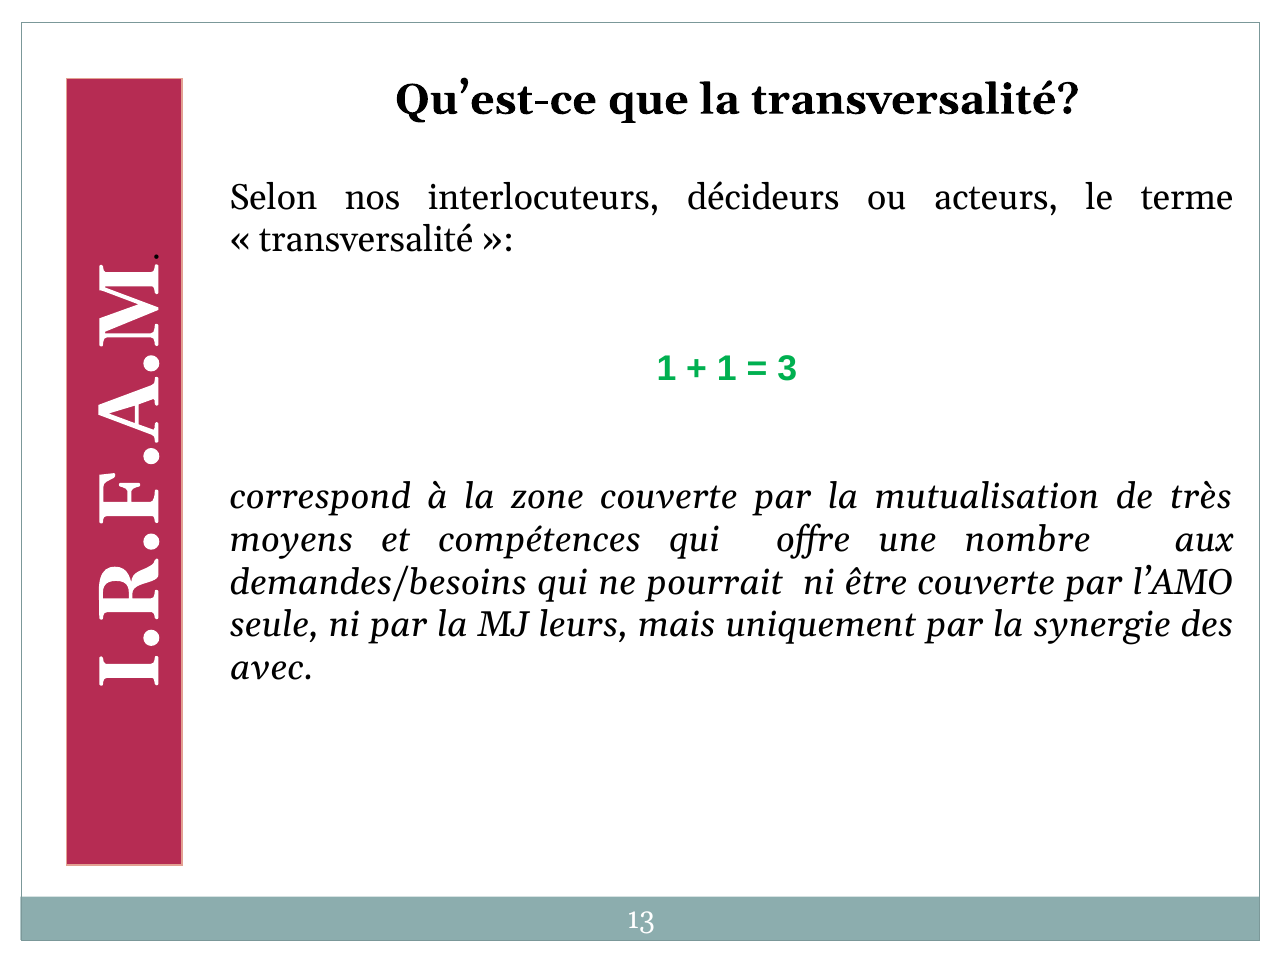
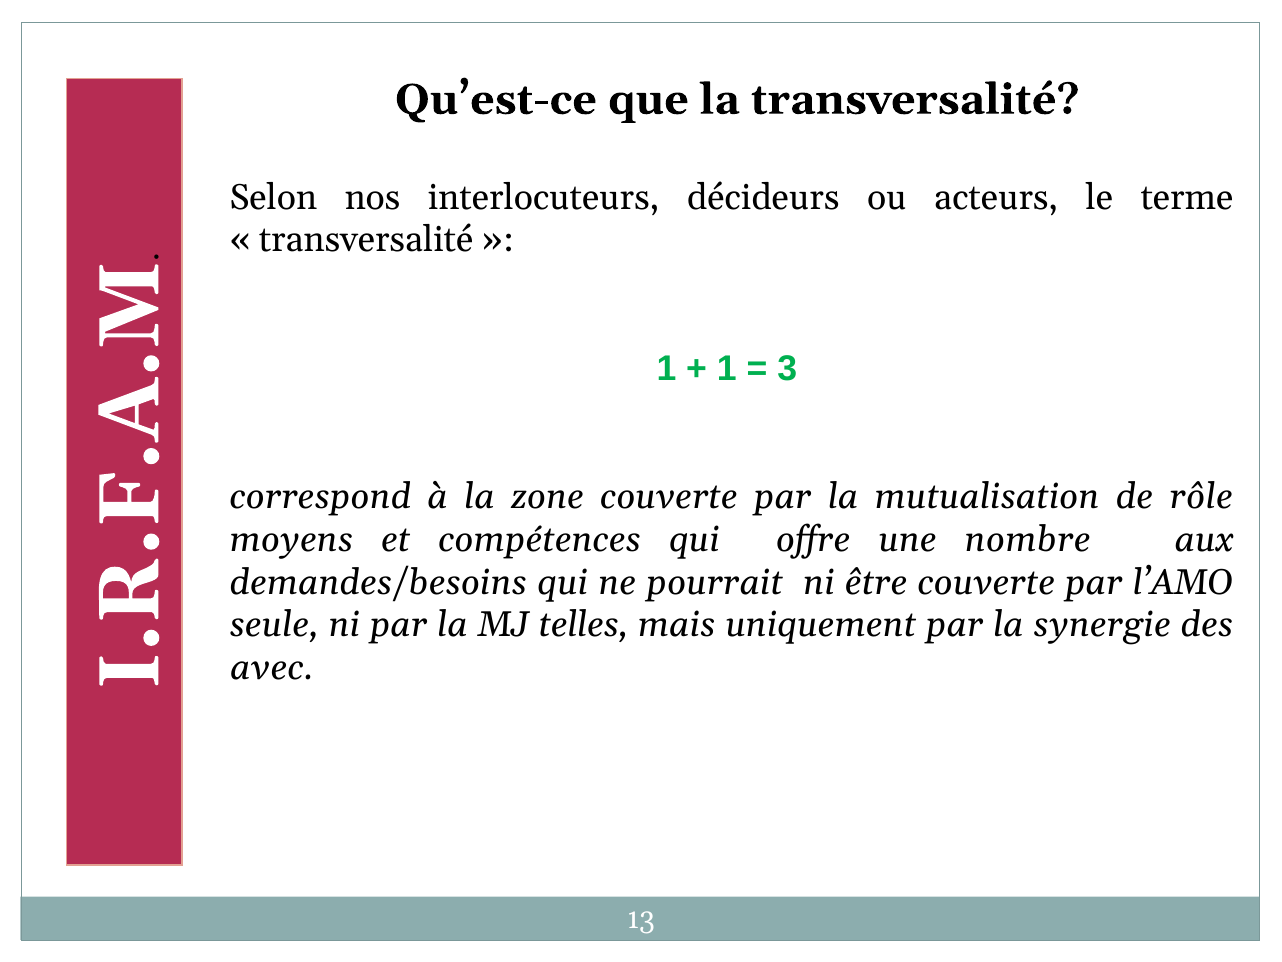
très: très -> rôle (1201, 497)
leurs: leurs -> telles (584, 625)
